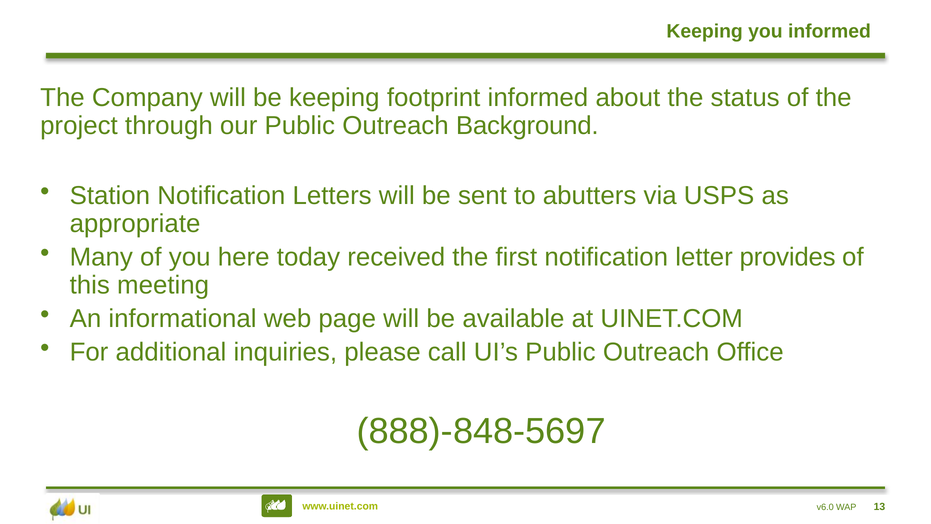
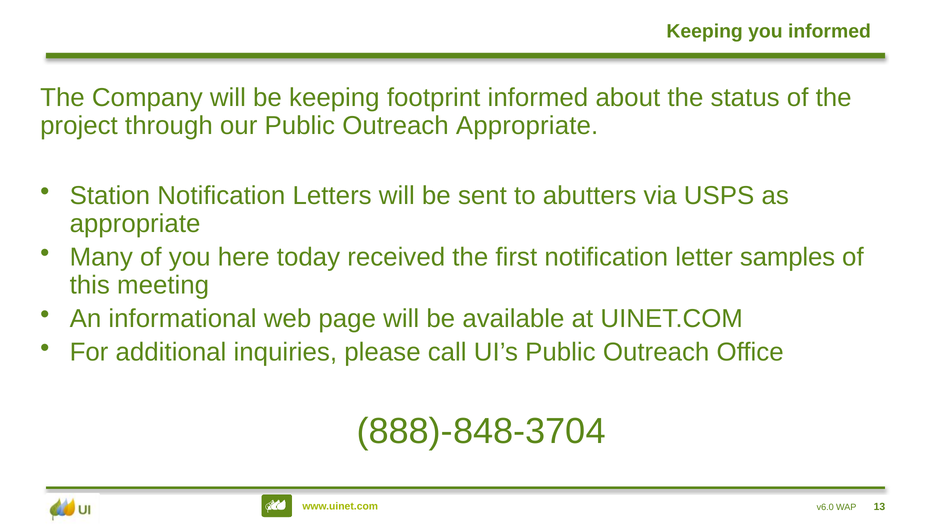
Outreach Background: Background -> Appropriate (527, 126)
provides: provides -> samples (788, 257)
888)-848-5697: 888)-848-5697 -> 888)-848-3704 (481, 431)
